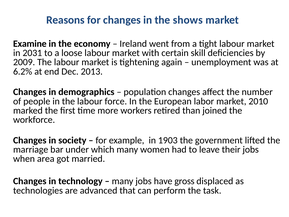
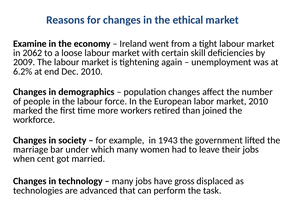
shows: shows -> ethical (188, 20)
2031: 2031 -> 2062 (32, 53)
Dec 2013: 2013 -> 2010 (92, 71)
1903: 1903 -> 1943 (168, 140)
area: area -> cent (46, 159)
